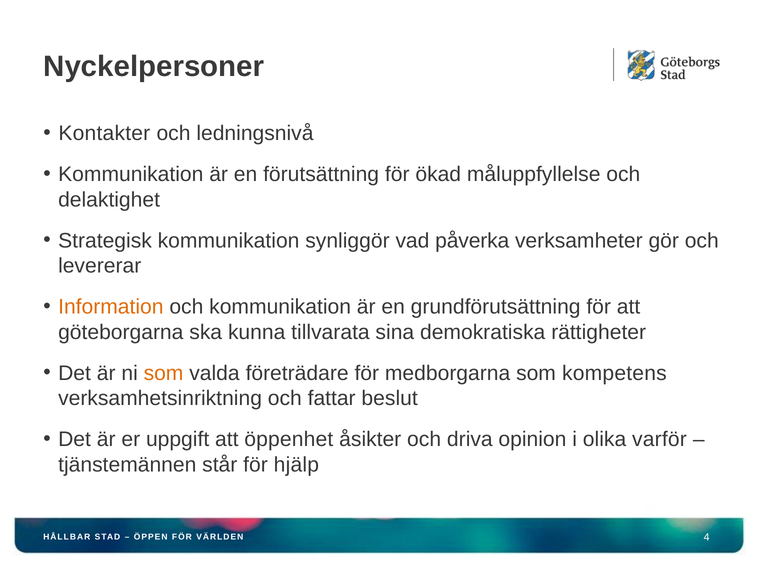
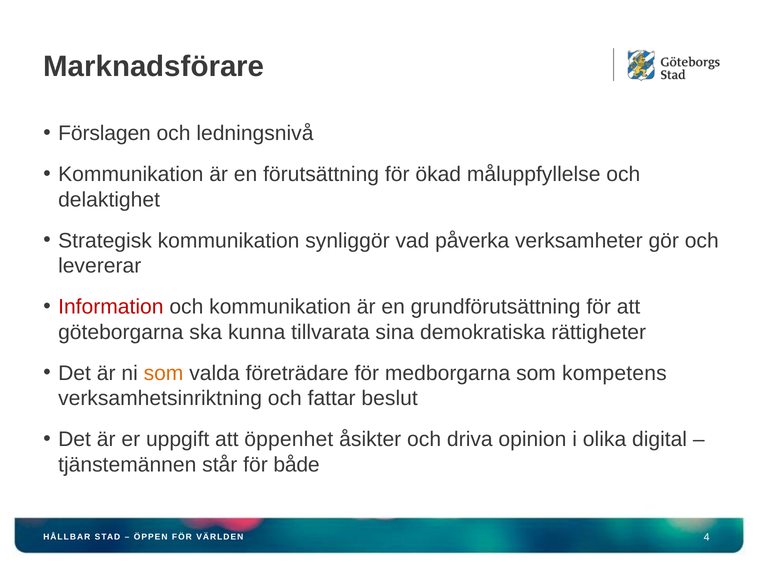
Nyckelpersoner: Nyckelpersoner -> Marknadsförare (154, 67)
Kontakter: Kontakter -> Förslagen (105, 133)
Information colour: orange -> red (111, 307)
varför: varför -> digital (660, 440)
hjälp: hjälp -> både (297, 465)
